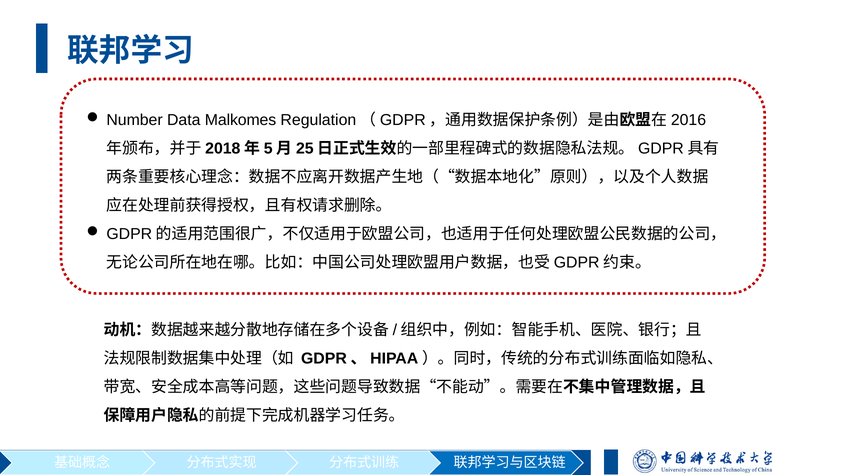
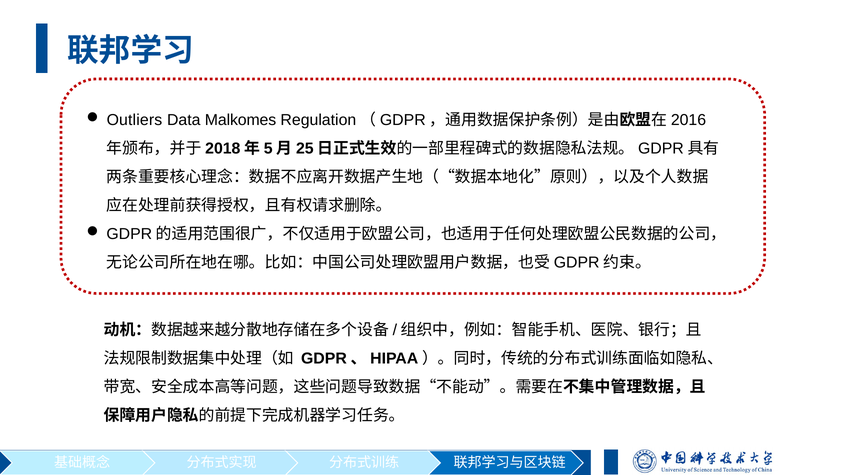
Number: Number -> Outliers (134, 120)
